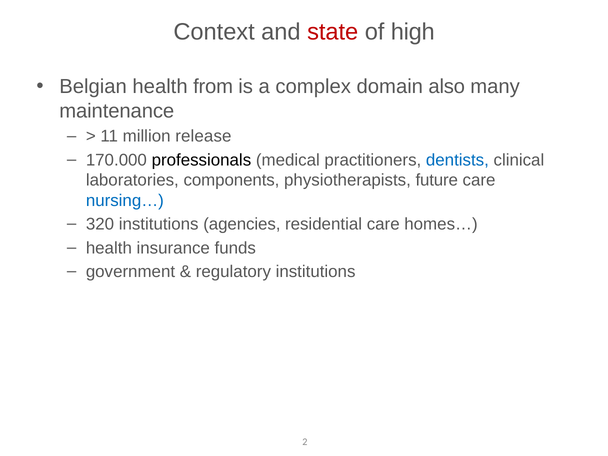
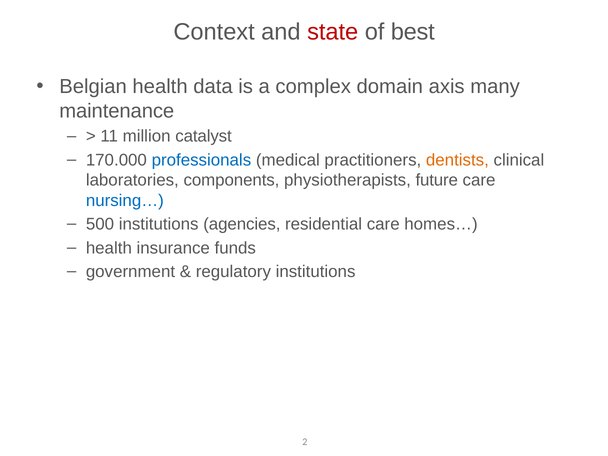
high: high -> best (413, 32)
from: from -> data (213, 87)
also: also -> axis (447, 87)
release: release -> catalyst (204, 136)
professionals colour: black -> blue (201, 160)
dentists colour: blue -> orange (457, 160)
320: 320 -> 500 (100, 224)
